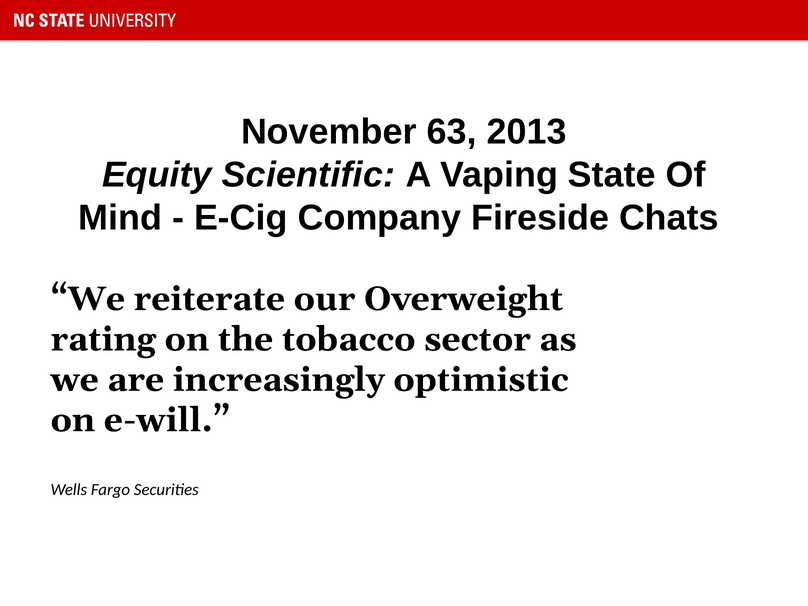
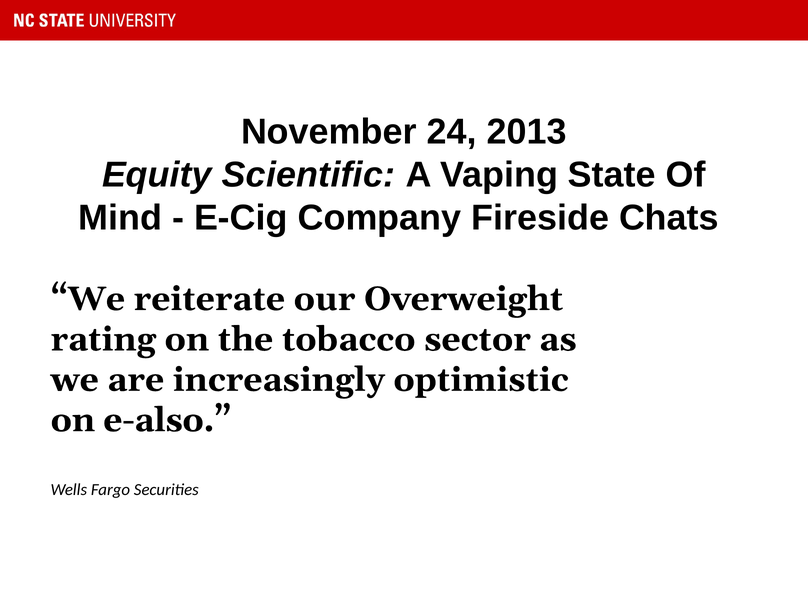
63: 63 -> 24 (452, 132)
e-will: e-will -> e-also (167, 420)
